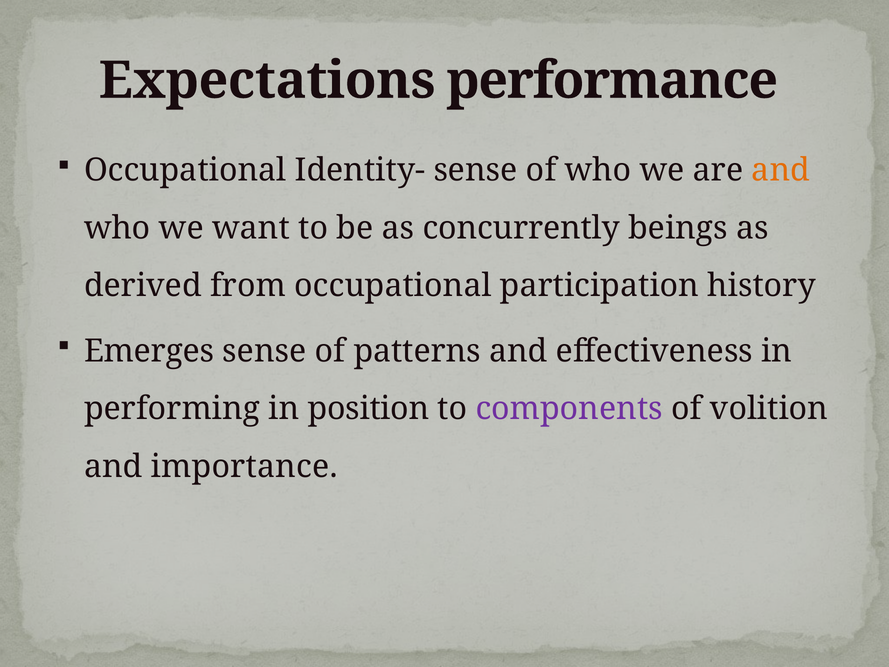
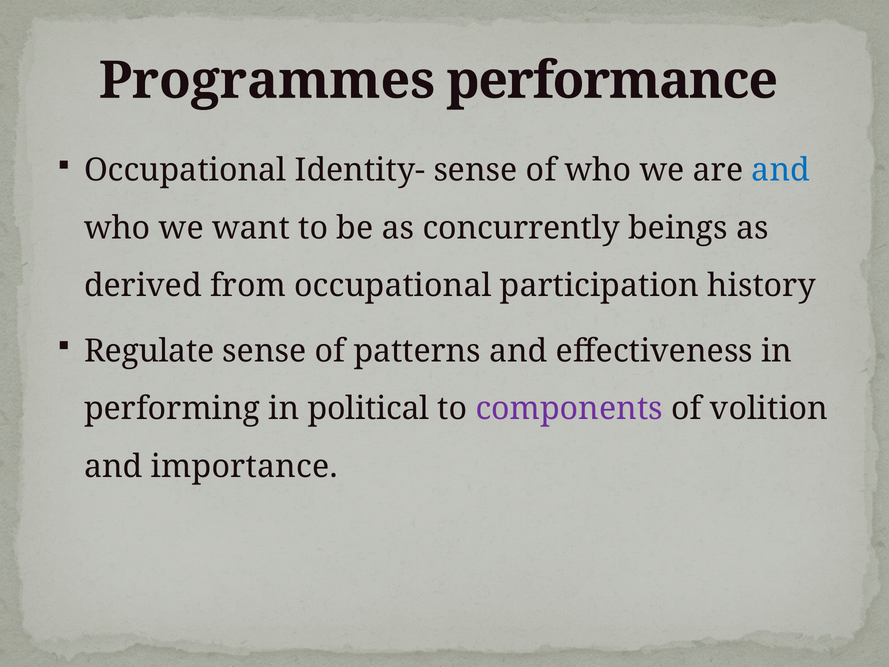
Expectations: Expectations -> Programmes (267, 81)
and colour: orange -> blue (781, 170)
Emerges: Emerges -> Regulate (149, 351)
position: position -> political (369, 409)
